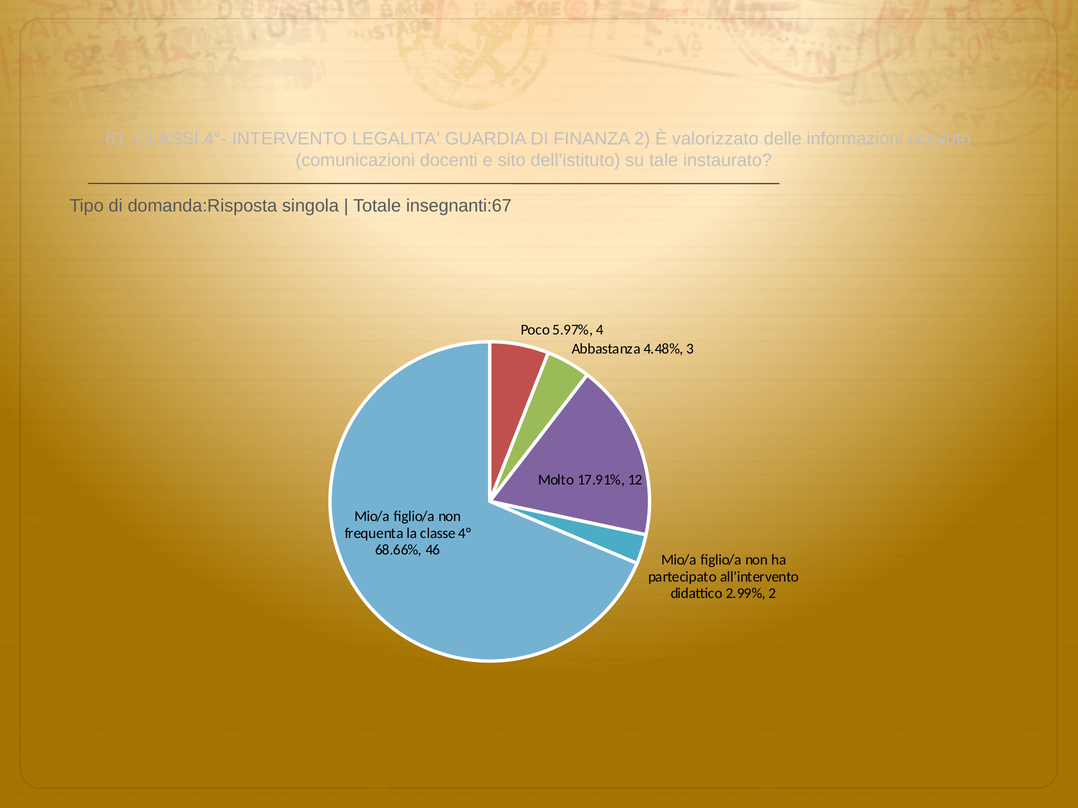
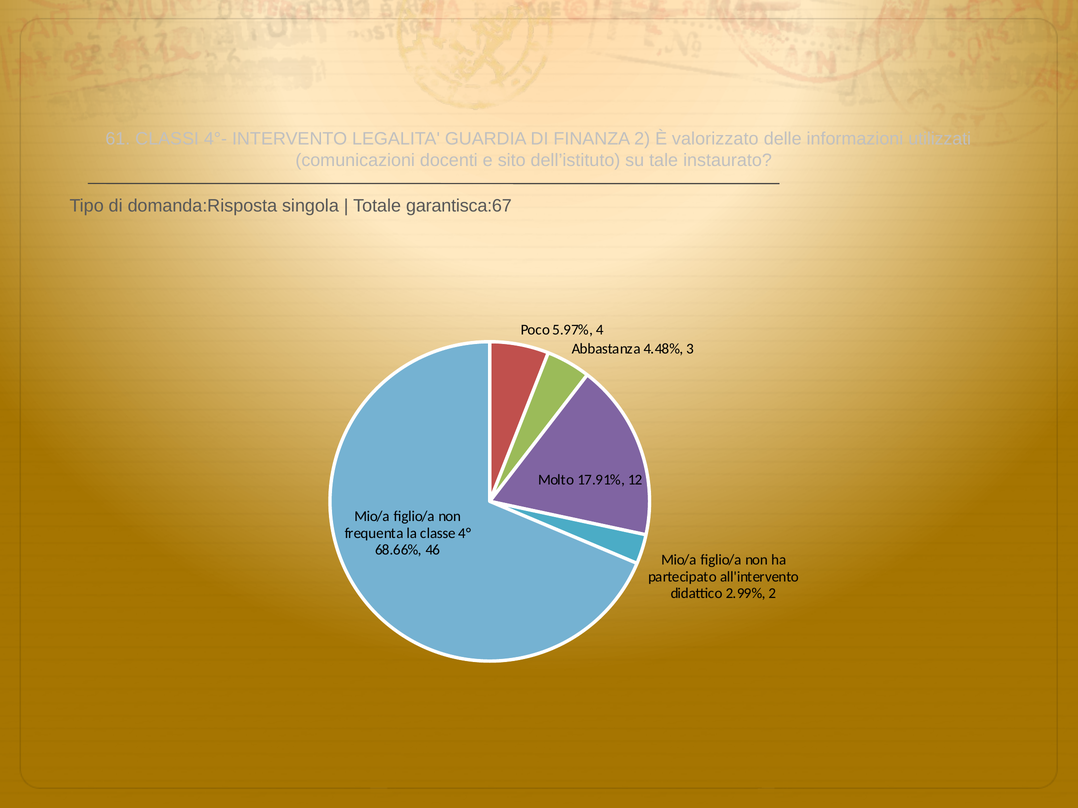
ricevuto: ricevuto -> utilizzati (940, 139)
insegnanti:67: insegnanti:67 -> garantisca:67 (459, 206)
